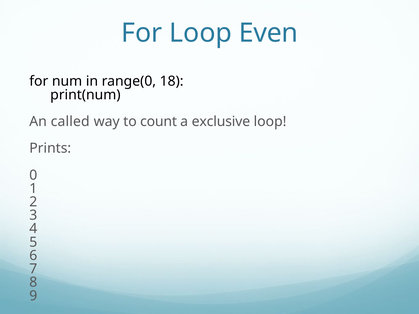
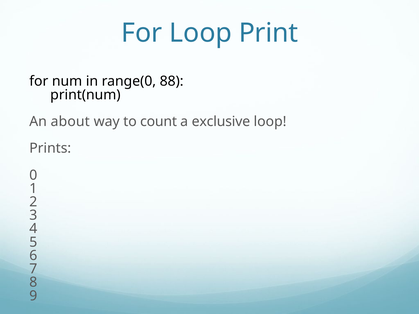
Even: Even -> Print (268, 33)
18: 18 -> 88 (172, 81)
called: called -> about (70, 122)
